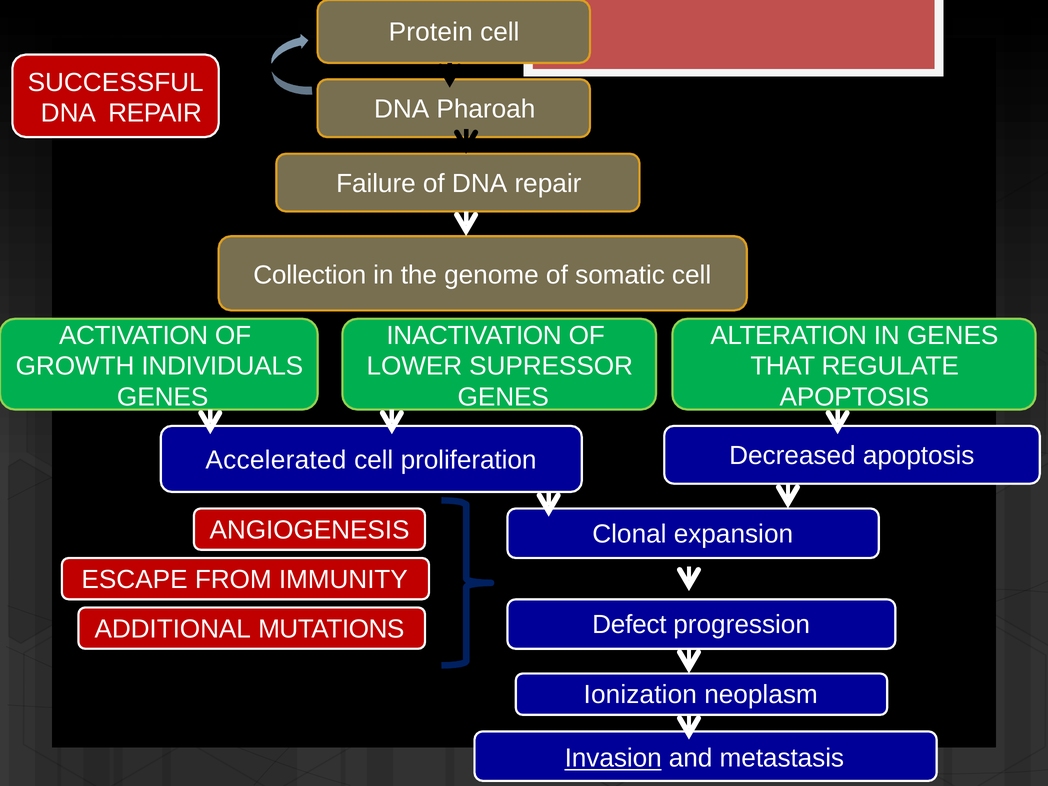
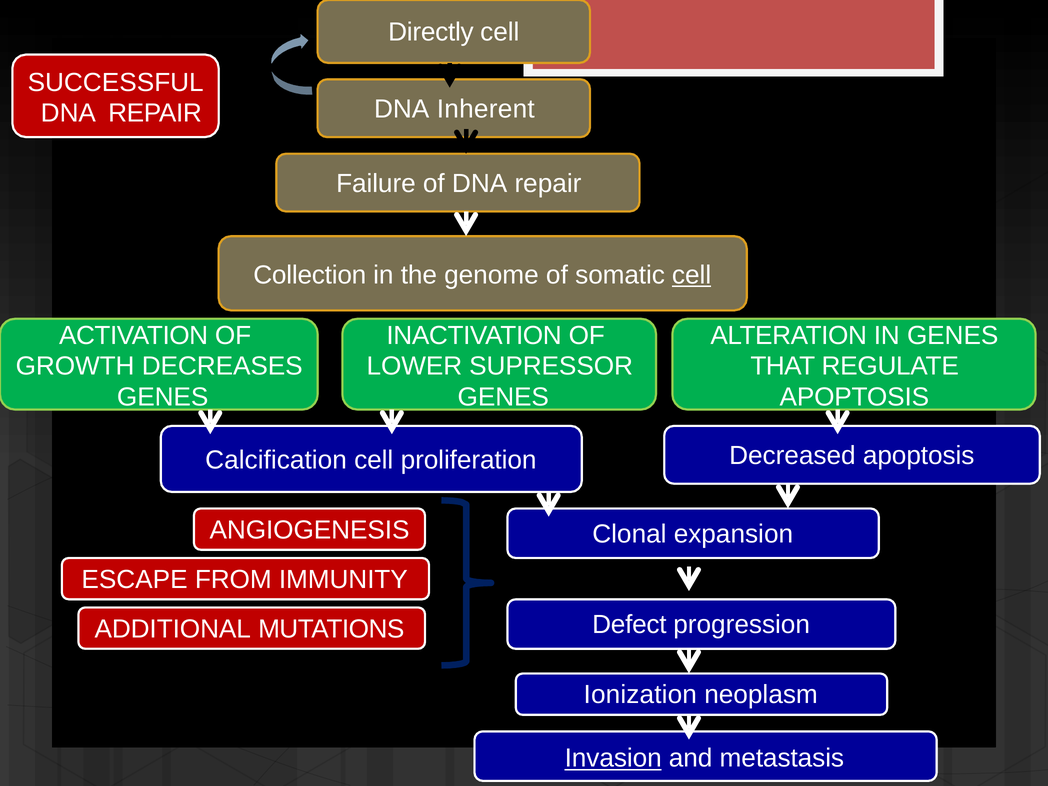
Protein: Protein -> Directly (431, 32)
Pharoah: Pharoah -> Inherent (486, 109)
cell underline: none -> present (692, 275)
INDIVIDUALS: INDIVIDUALS -> DECREASES (222, 366)
Accelerated: Accelerated -> Calcification (276, 460)
